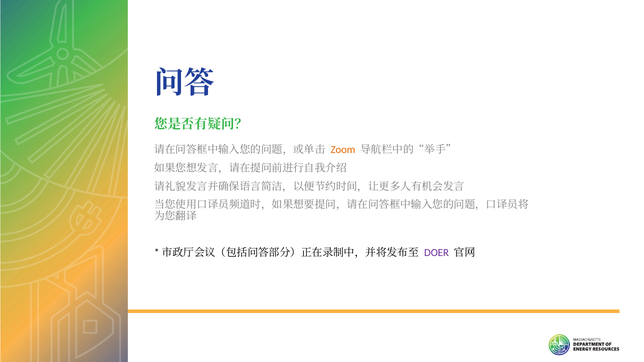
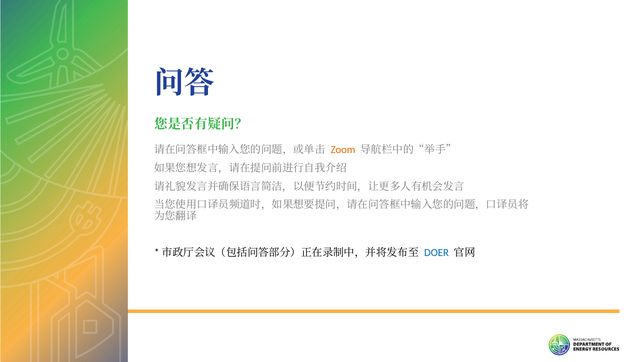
DOER colour: purple -> blue (437, 253)
